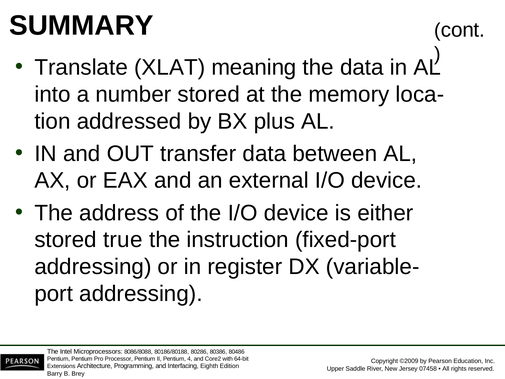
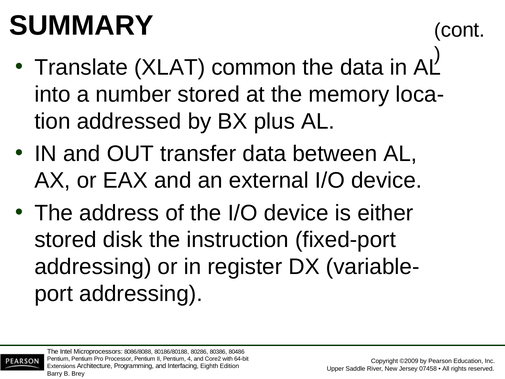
meaning: meaning -> common (254, 67)
true: true -> disk (123, 240)
